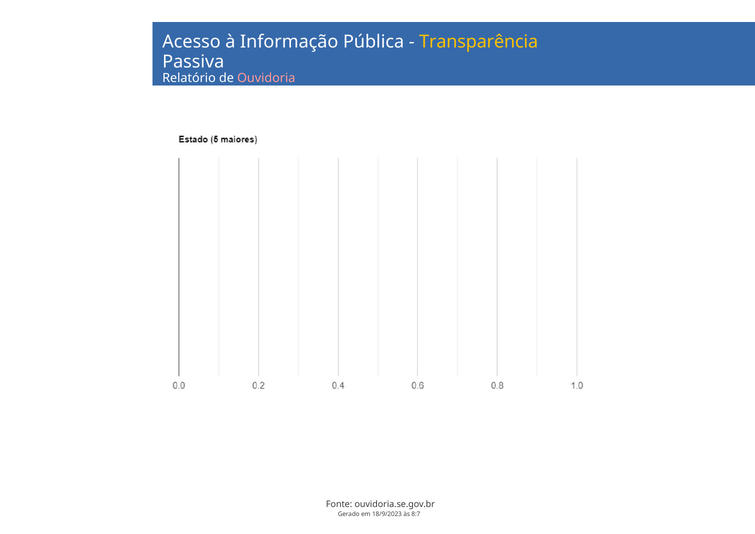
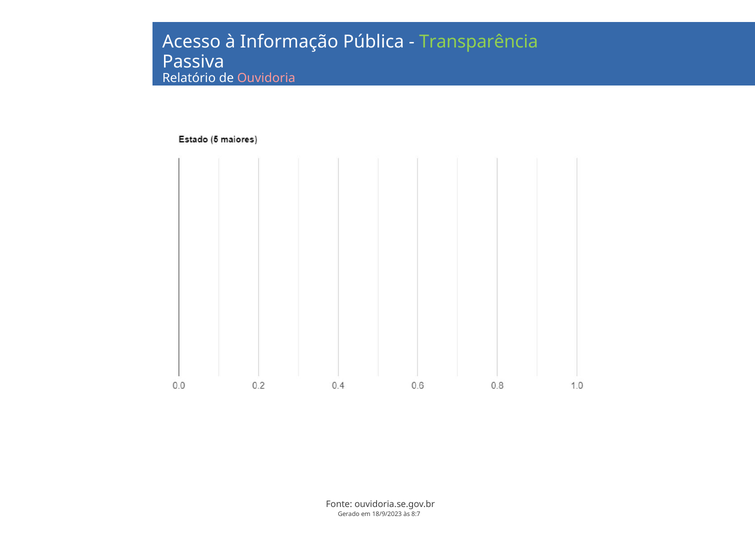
Transparência colour: yellow -> light green (479, 42)
